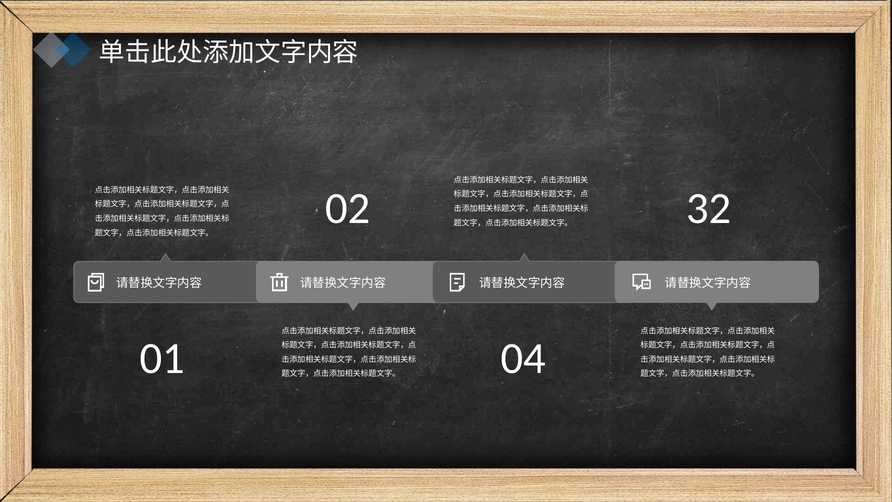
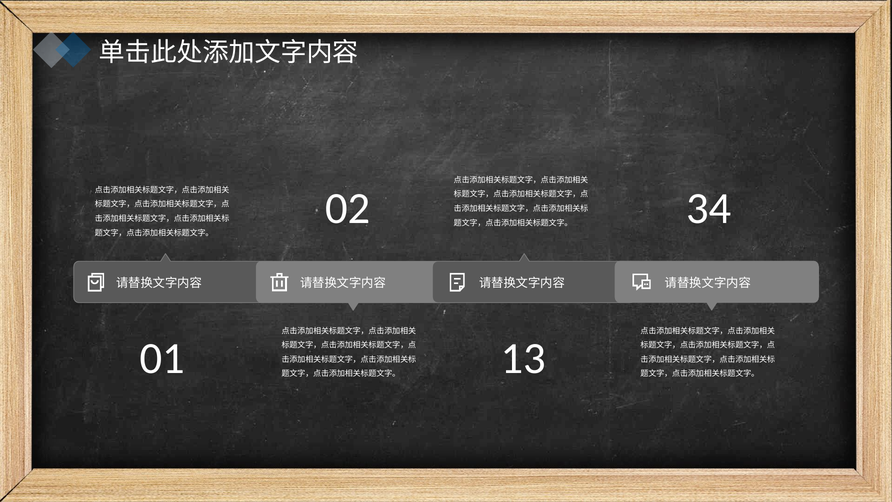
32: 32 -> 34 (709, 209)
04: 04 -> 13 (523, 358)
